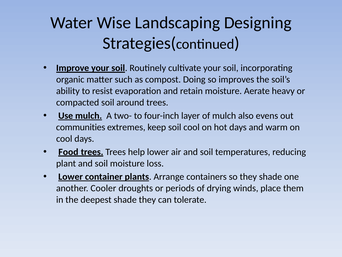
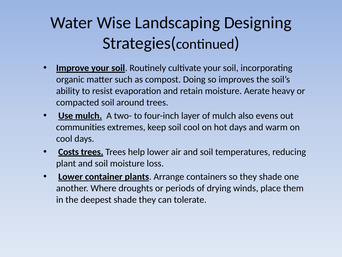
Food: Food -> Costs (69, 152)
Cooler: Cooler -> Where (103, 188)
